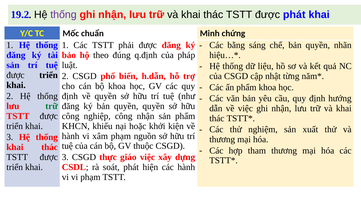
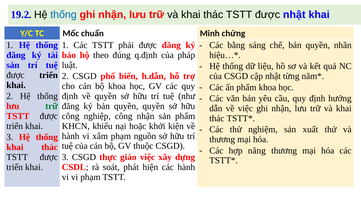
thống colour: purple -> blue (63, 15)
được phát: phát -> nhật (294, 15)
tham: tham -> năng (257, 151)
